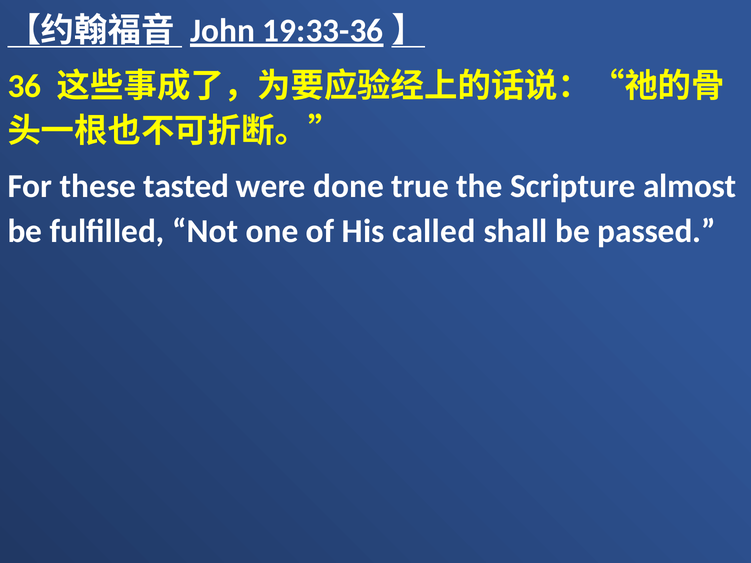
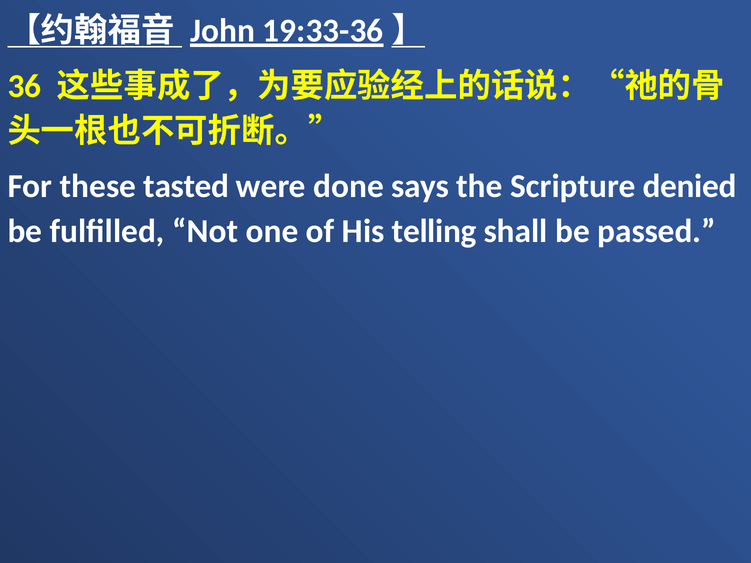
true: true -> says (420, 186)
almost: almost -> denied (690, 186)
called: called -> telling (434, 231)
